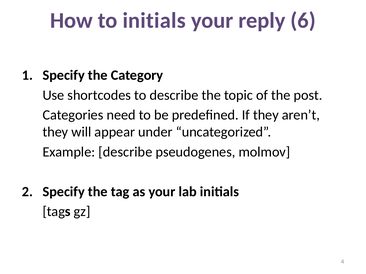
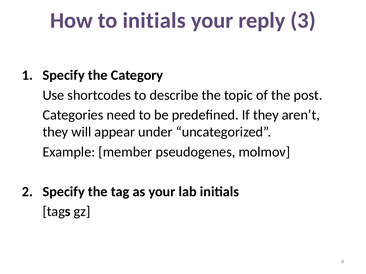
6: 6 -> 3 (303, 21)
Example describe: describe -> member (125, 152)
